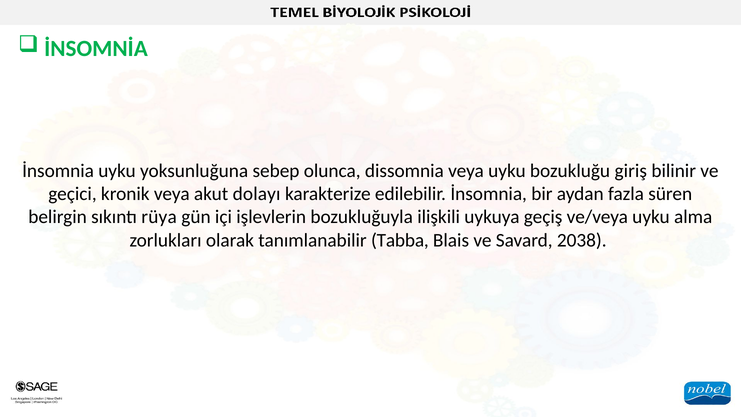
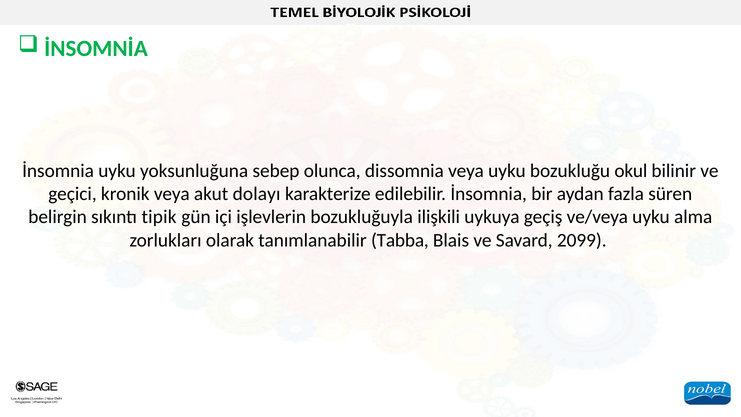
giriş: giriş -> okul (631, 171)
rüya: rüya -> tipik (159, 217)
2038: 2038 -> 2099 (582, 240)
